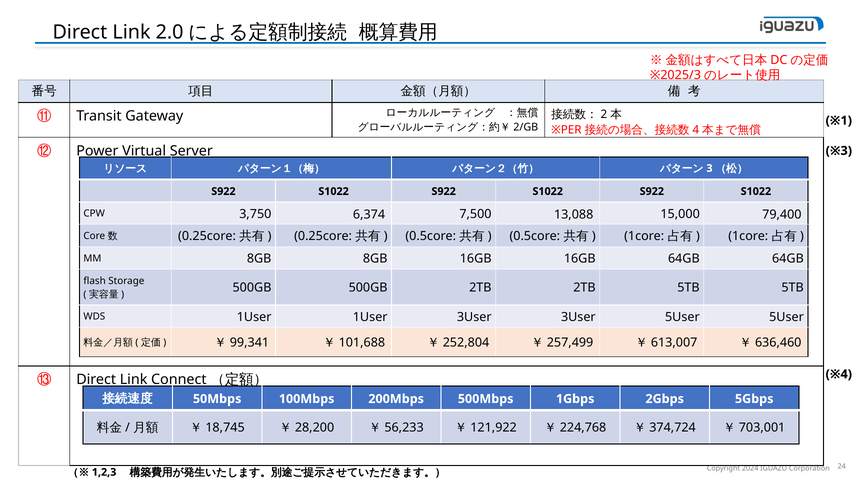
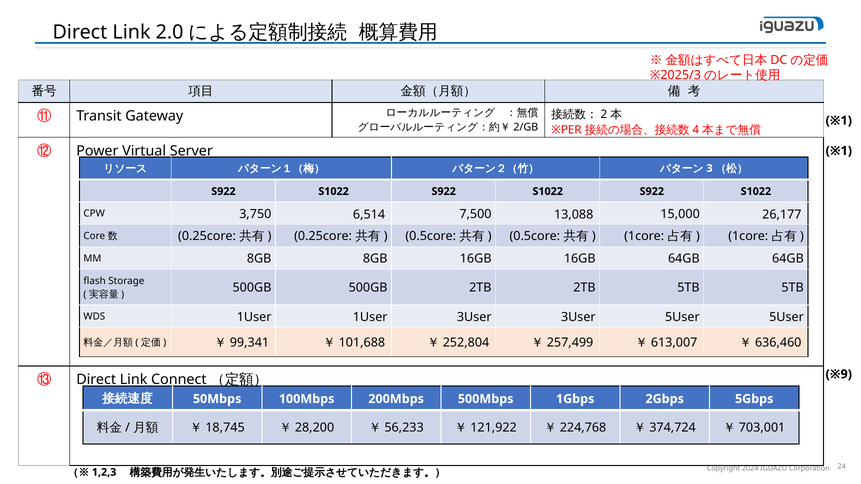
※3: ※3 -> ※1 (839, 151)
6,374: 6,374 -> 6,514 (369, 215)
79,400: 79,400 -> 26,177 (782, 215)
※4: ※4 -> ※9 (839, 374)
